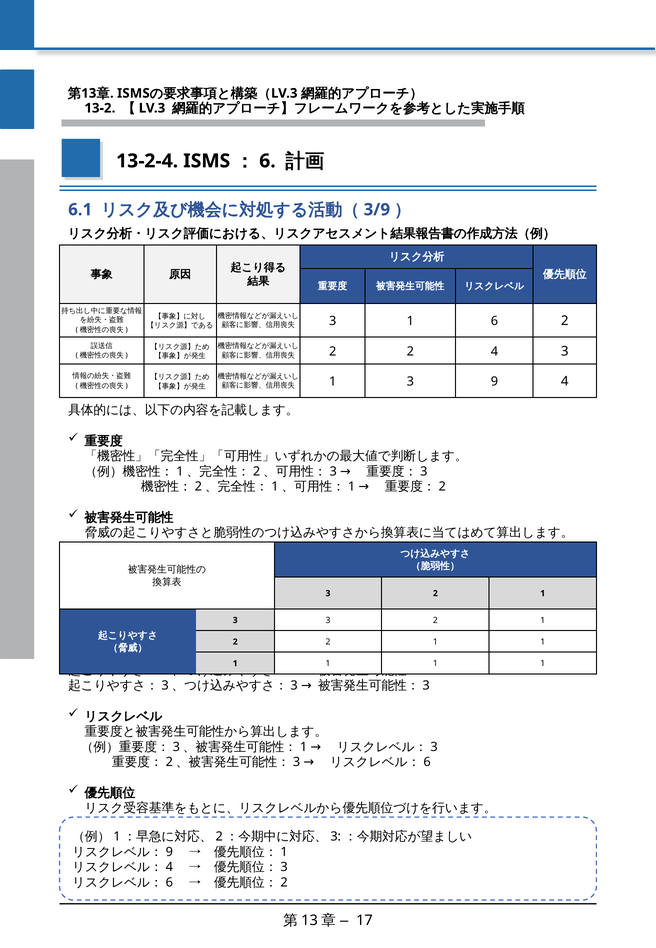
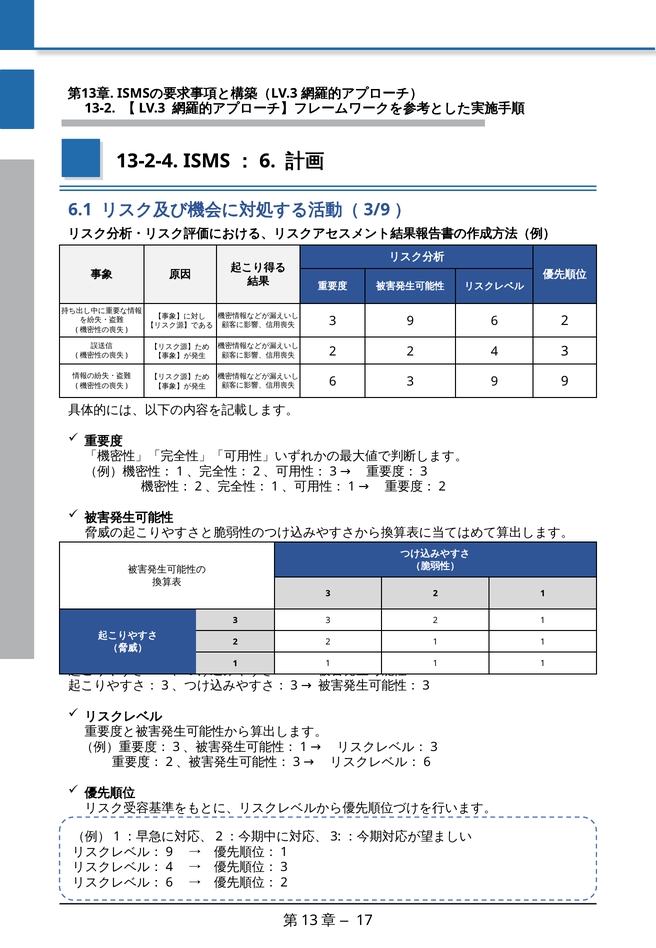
1: 1 -> 9 (410, 321)
1: 1 -> 6 (333, 381)
9 4: 4 -> 9 (565, 381)
